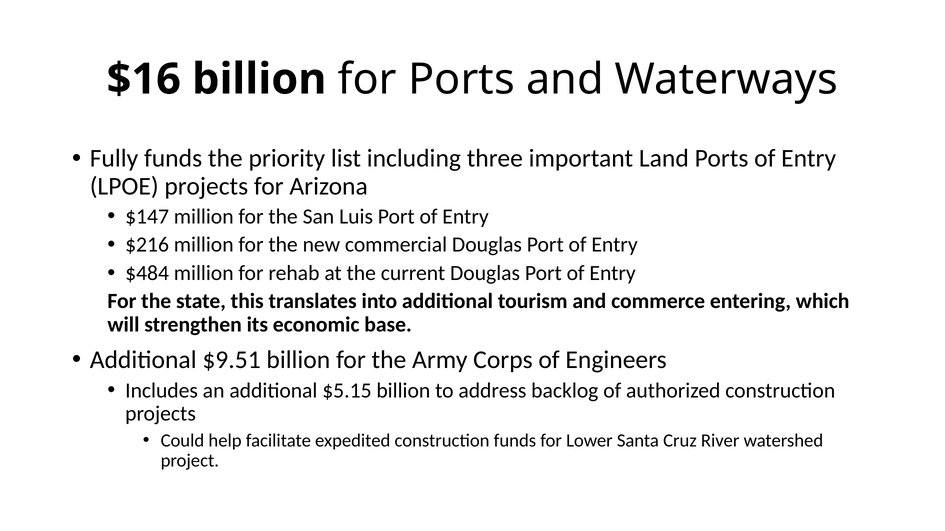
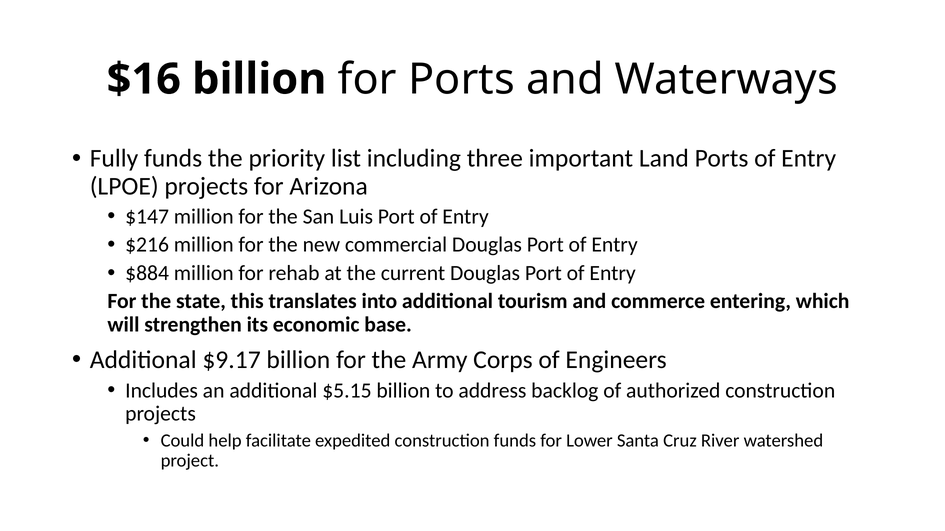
$484: $484 -> $884 (147, 273)
$9.51: $9.51 -> $9.17 (232, 360)
